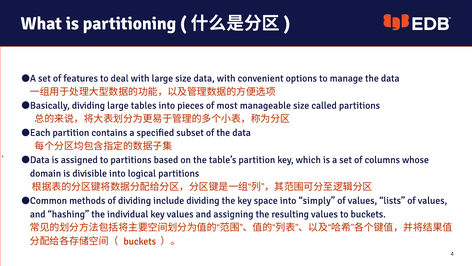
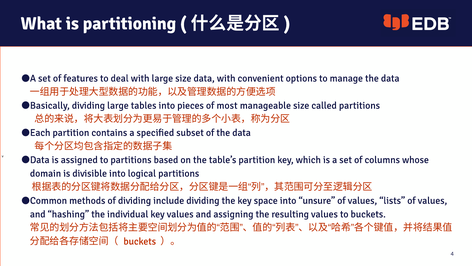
simply: simply -> unsure (317, 200)
